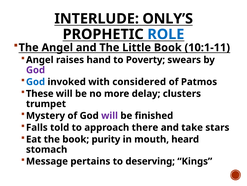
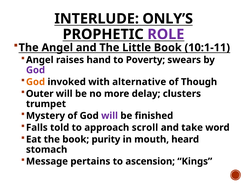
ROLE colour: blue -> purple (166, 34)
God colour: blue -> orange (36, 82)
considered: considered -> alternative (139, 82)
Patmos: Patmos -> Though (199, 82)
These: These -> Outer (40, 93)
there: there -> scroll (145, 127)
stars: stars -> word (217, 127)
deserving: deserving -> ascension (150, 161)
